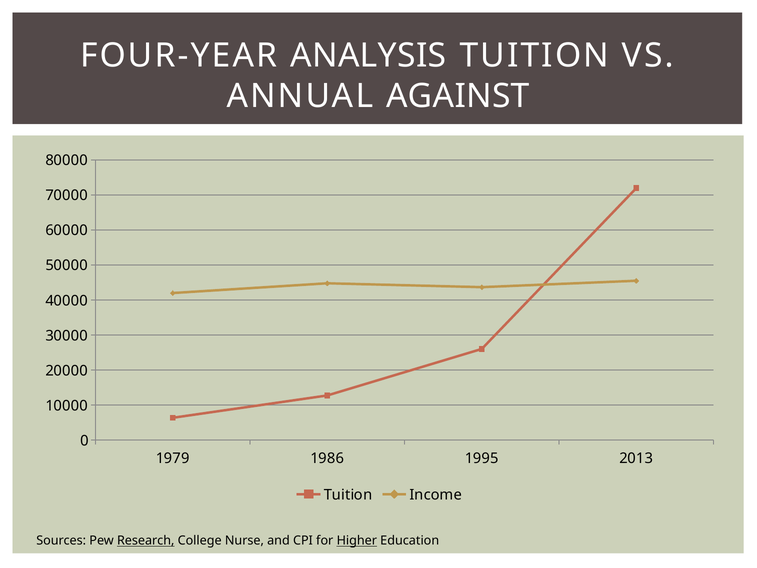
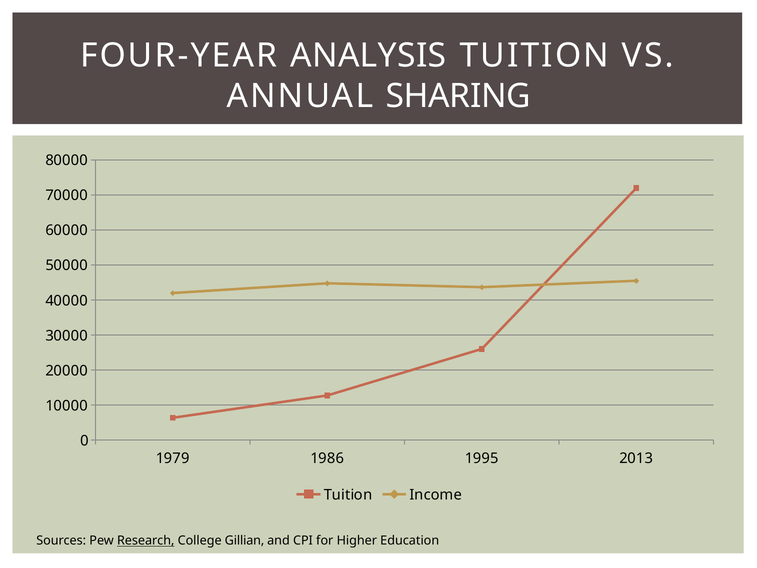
AGAINST: AGAINST -> SHARING (458, 96)
Nurse: Nurse -> Gillian (245, 541)
Higher underline: present -> none (357, 541)
